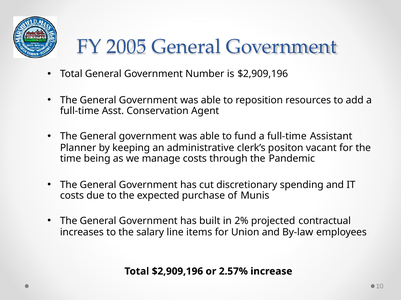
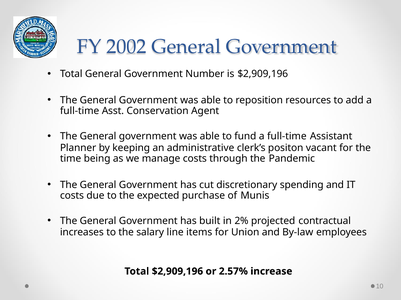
2005: 2005 -> 2002 (126, 47)
